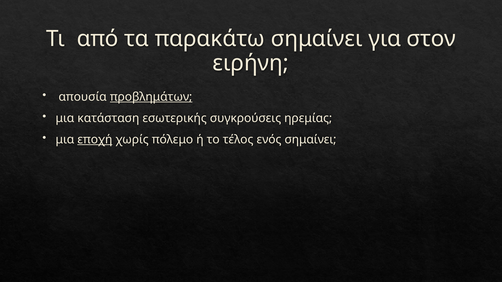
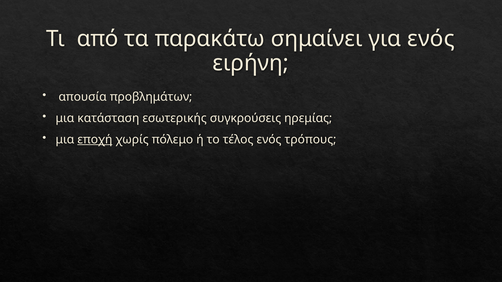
για στον: στον -> ενός (431, 39)
προβλημάτων underline: present -> none (151, 97)
ενός σημαίνει: σημαίνει -> τρόπους (310, 140)
